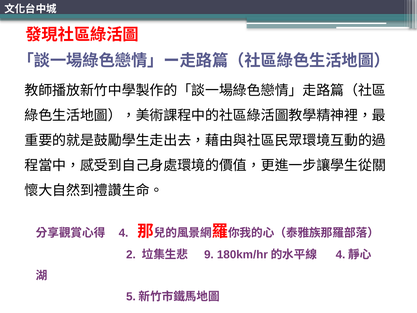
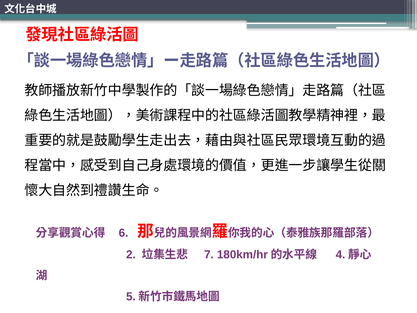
4: 4 -> 6 (124, 233)
9: 9 -> 7 (209, 255)
